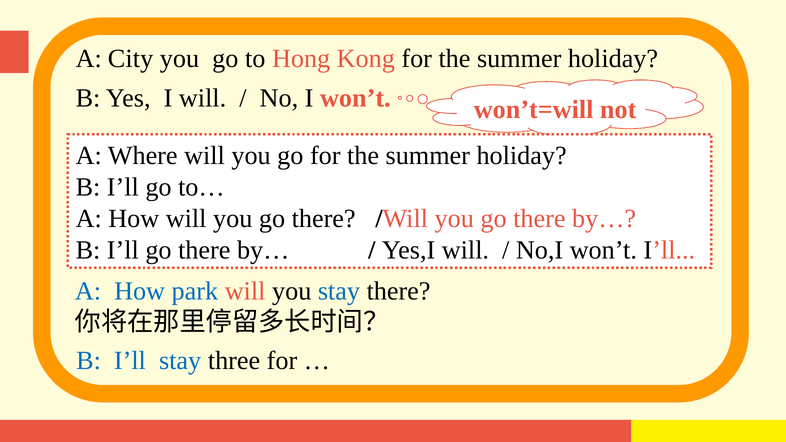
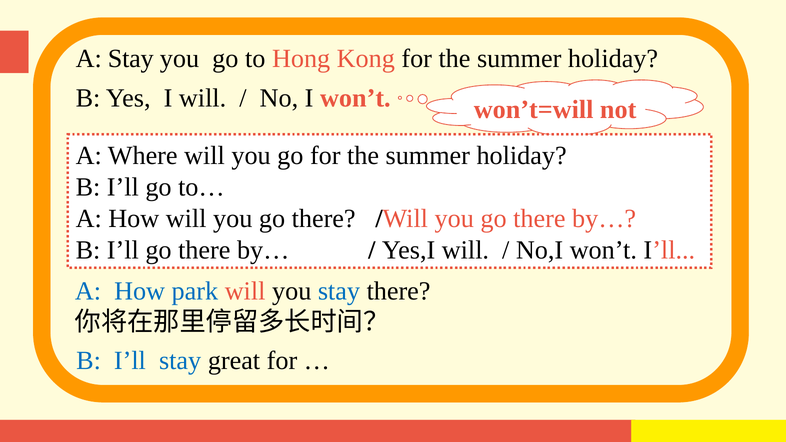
A City: City -> Stay (131, 59)
three: three -> great (234, 361)
